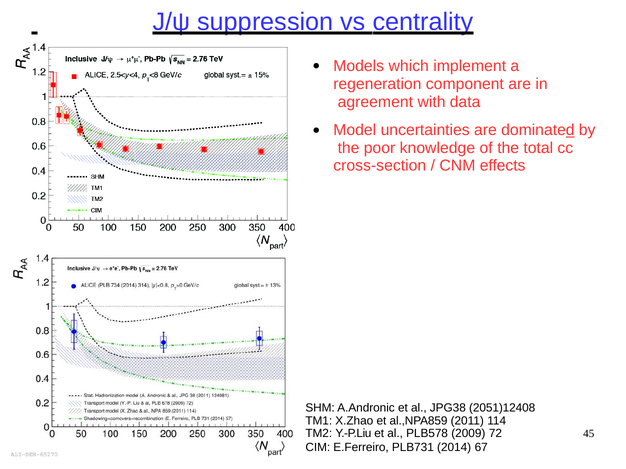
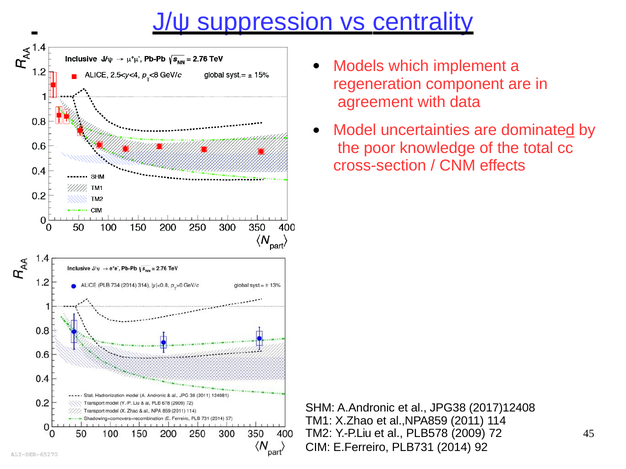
2051)12408: 2051)12408 -> 2017)12408 (502, 408)
67: 67 -> 92 (481, 447)
